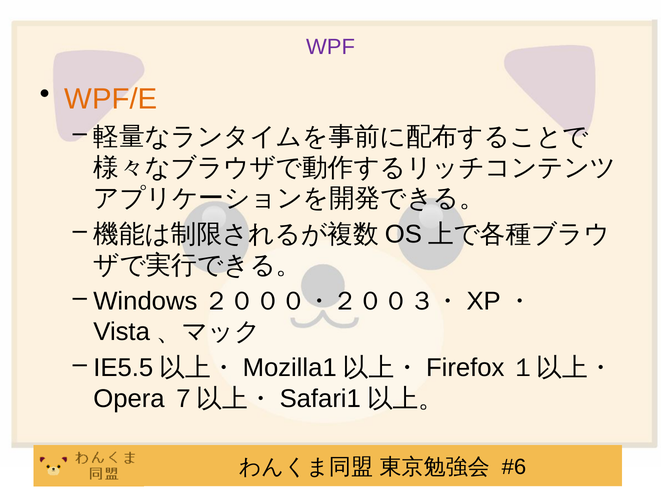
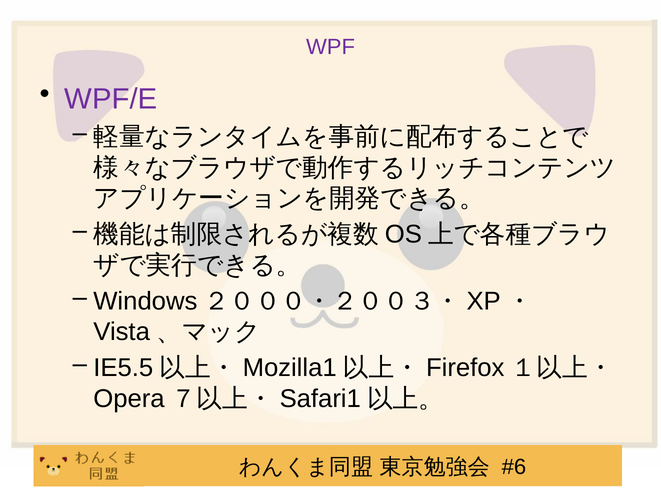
WPF/E colour: orange -> purple (111, 99)
